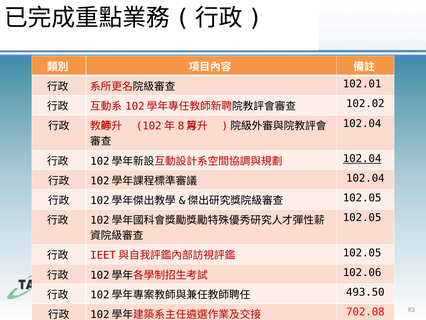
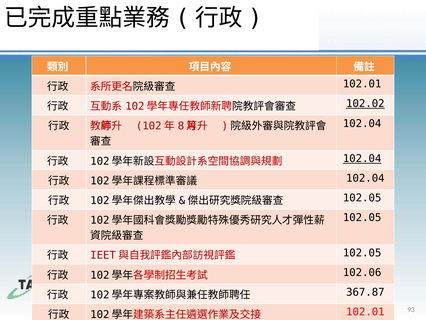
102.02 underline: none -> present (365, 104)
493.50: 493.50 -> 367.87 (365, 292)
702.08: 702.08 -> 102.01 (365, 312)
